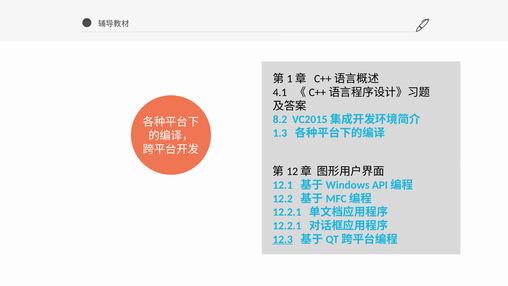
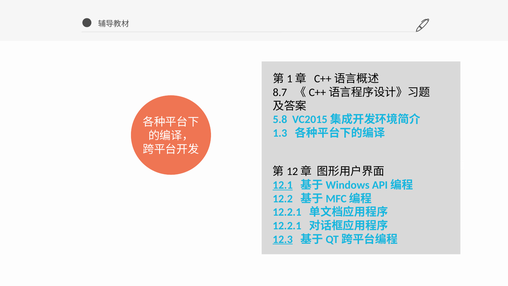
4.1: 4.1 -> 8.7 (280, 92)
8.2: 8.2 -> 5.8 (280, 119)
12.1 underline: none -> present (283, 185)
